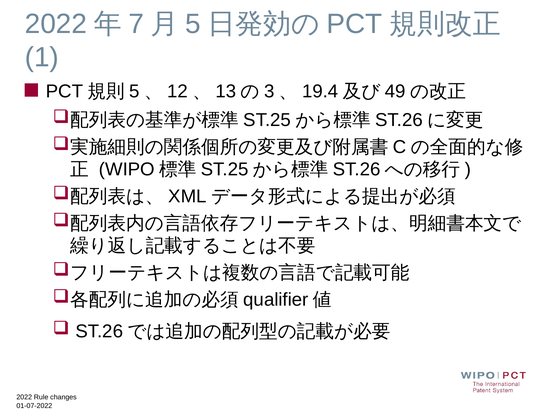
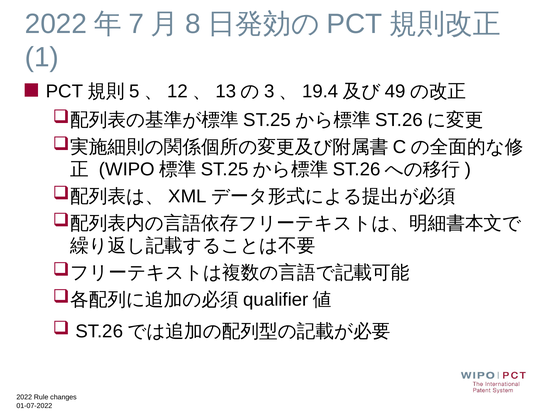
5: 5 -> 8 (193, 24)
